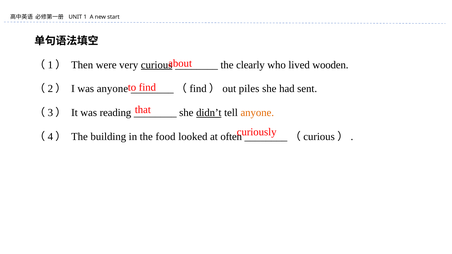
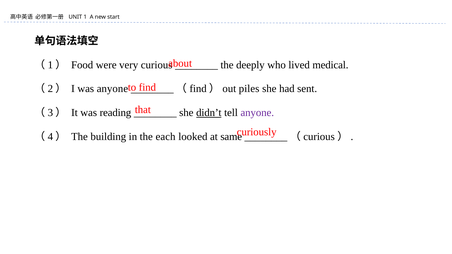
Then: Then -> Food (82, 65)
curious underline: present -> none (157, 65)
clearly: clearly -> deeply (250, 65)
wooden: wooden -> medical (330, 65)
anyone colour: orange -> purple (257, 113)
food: food -> each (166, 137)
often: often -> same (231, 137)
